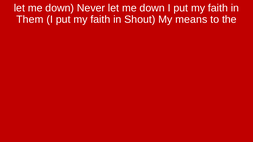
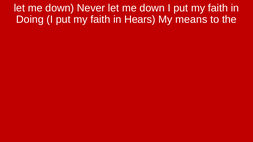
Them: Them -> Doing (30, 19)
Shout: Shout -> Hears (140, 19)
